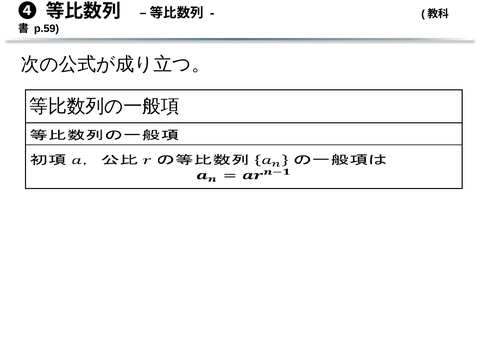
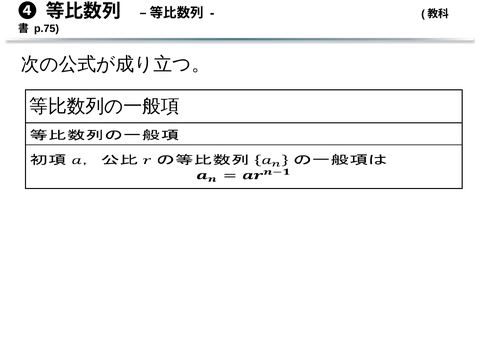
p.59: p.59 -> p.75 (47, 29)
